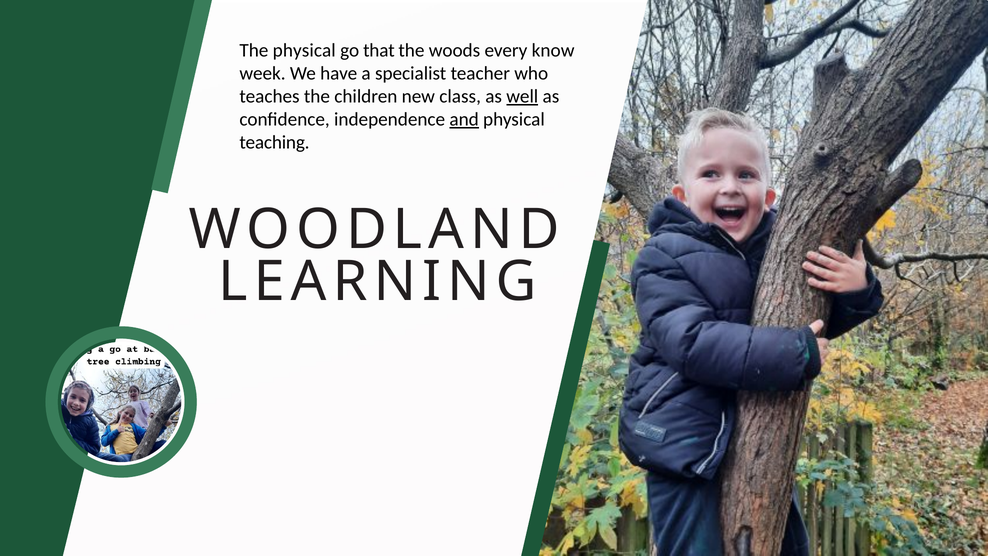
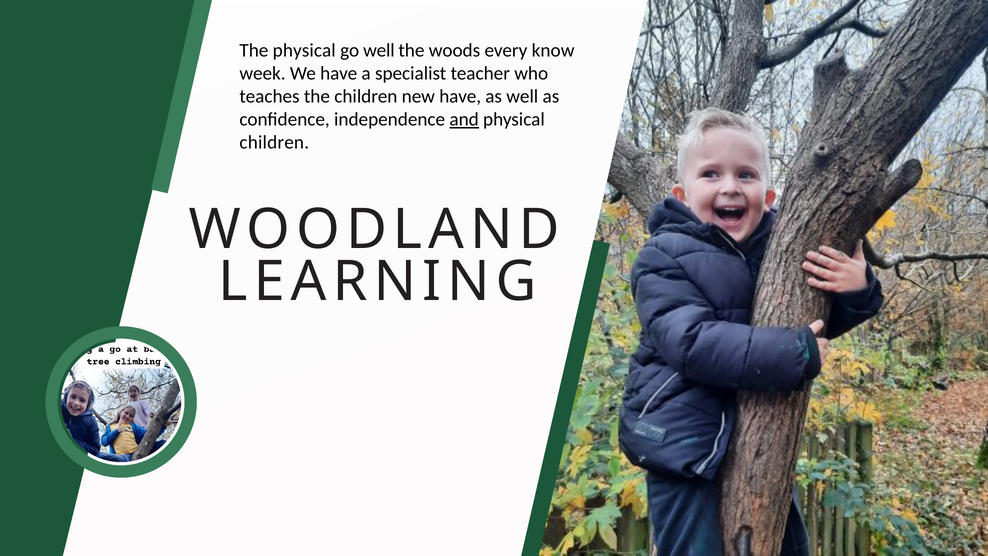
go that: that -> well (379, 50)
new class: class -> have (460, 96)
well underline: present -> none (522, 96)
teaching: teaching -> children (274, 143)
